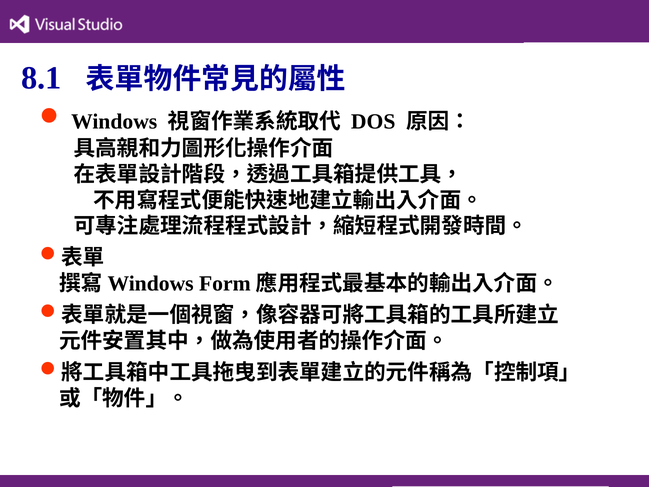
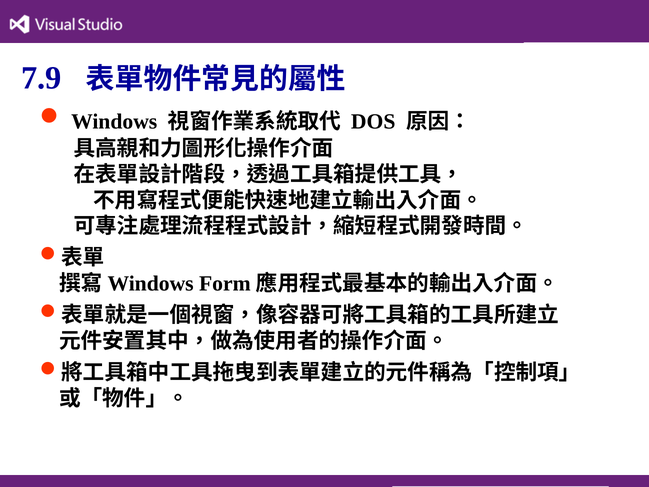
8.1: 8.1 -> 7.9 (41, 78)
